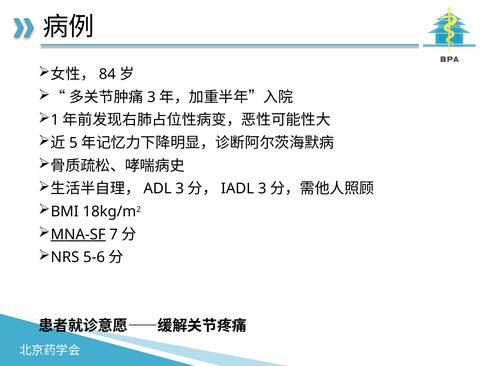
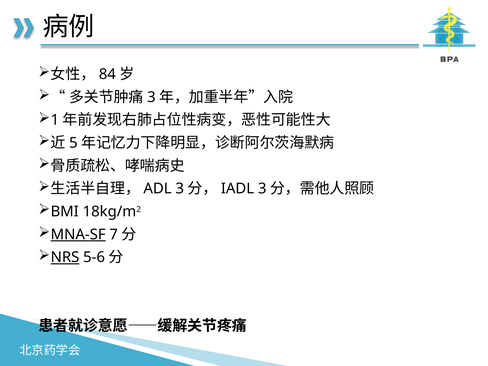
NRS underline: none -> present (65, 257)
